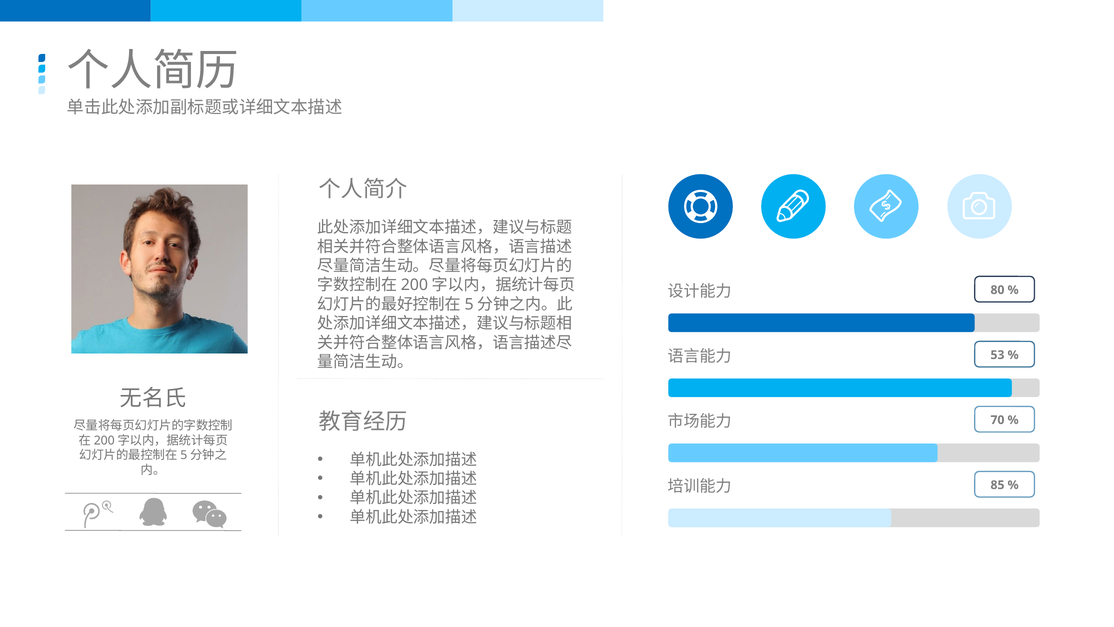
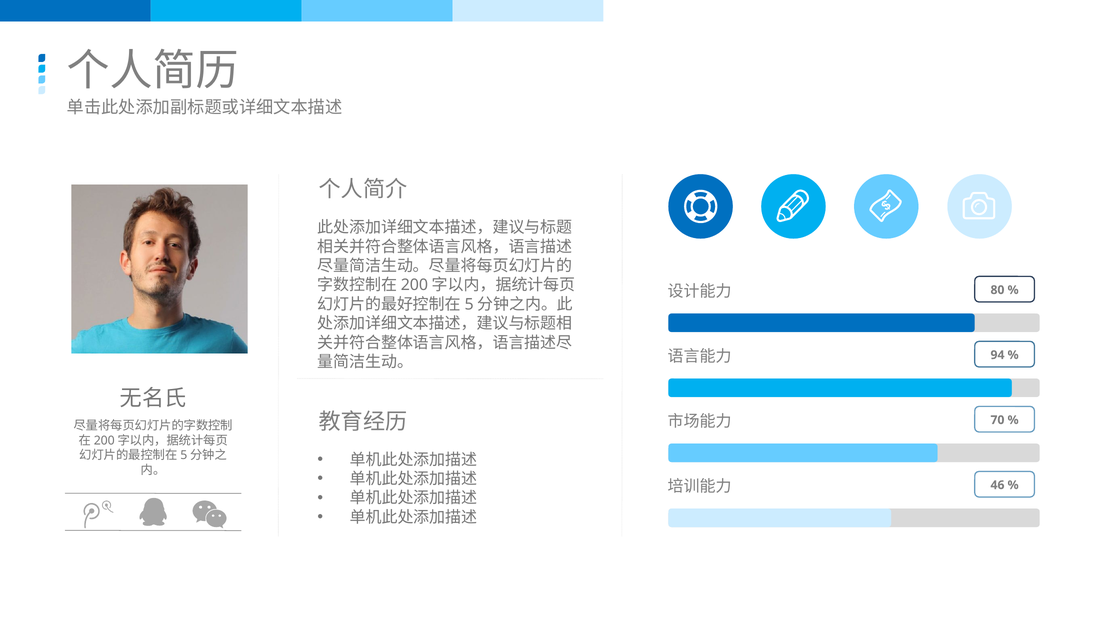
53: 53 -> 94 (997, 355)
85: 85 -> 46 (997, 485)
